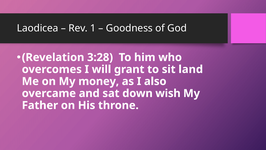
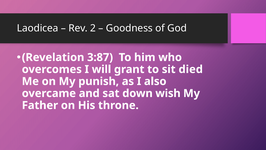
1: 1 -> 2 (93, 28)
3:28: 3:28 -> 3:87 (100, 57)
land: land -> died (191, 69)
money: money -> punish (99, 81)
